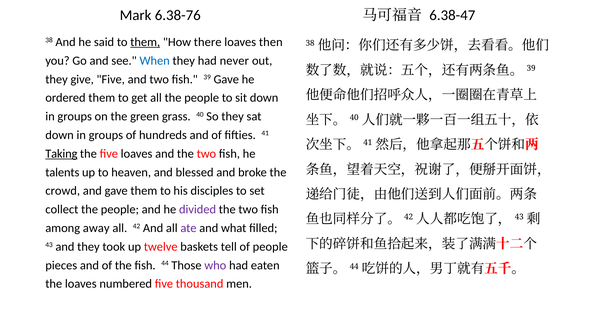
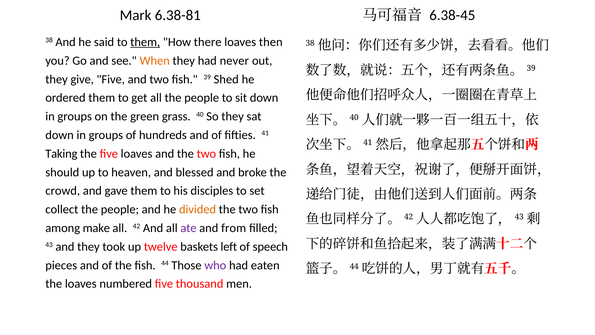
6.38-76: 6.38-76 -> 6.38-81 (178, 15)
6.38-47: 6.38-47 -> 6.38-45 (452, 15)
When colour: blue -> orange (155, 61)
39 Gave: Gave -> Shed (226, 79)
Taking underline: present -> none (61, 154)
talents: talents -> should (62, 172)
divided colour: purple -> orange (198, 209)
away: away -> make (96, 228)
what: what -> from (234, 228)
tell: tell -> left (229, 246)
of people: people -> speech (270, 246)
